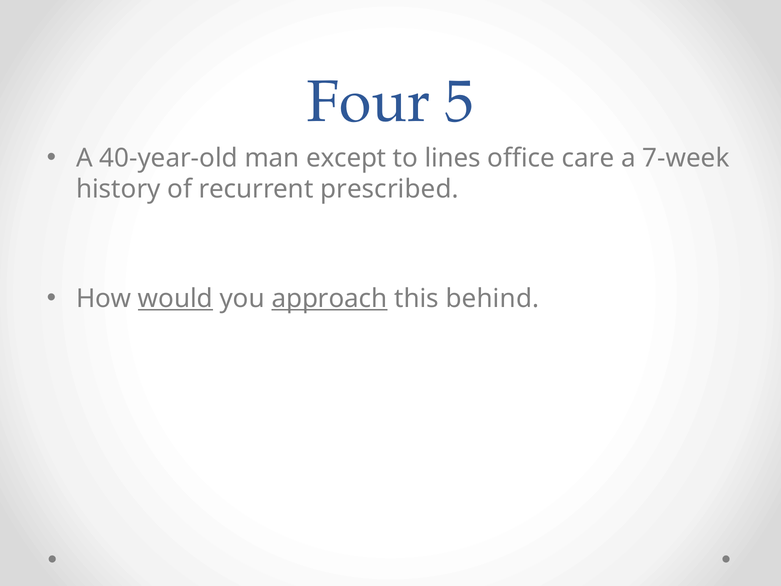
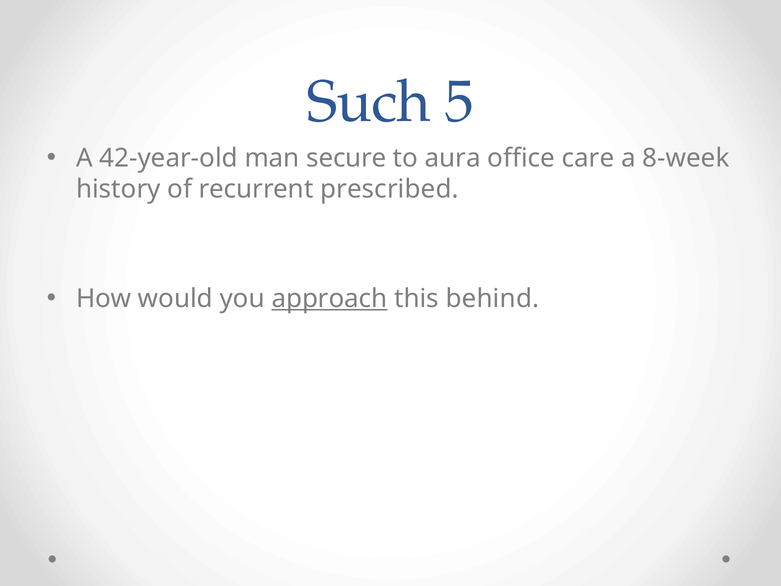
Four: Four -> Such (369, 102)
40-year-old: 40-year-old -> 42-year-old (169, 158)
except: except -> secure (346, 158)
lines: lines -> aura (453, 158)
7-week: 7-week -> 8-week (686, 158)
would underline: present -> none (175, 299)
